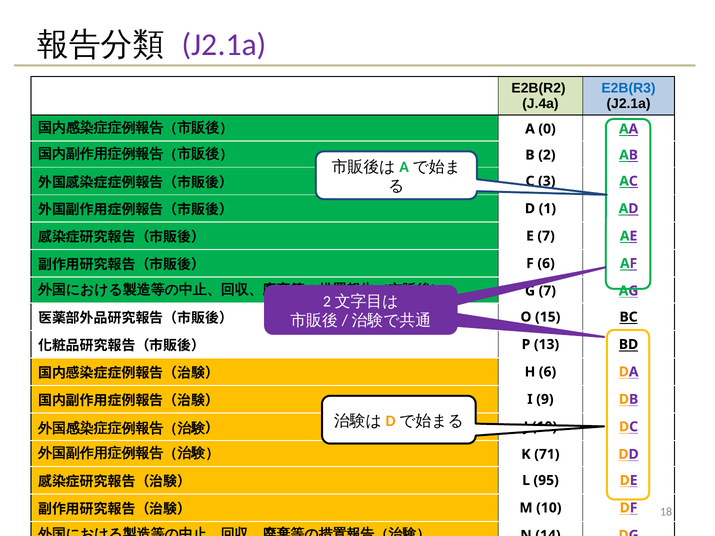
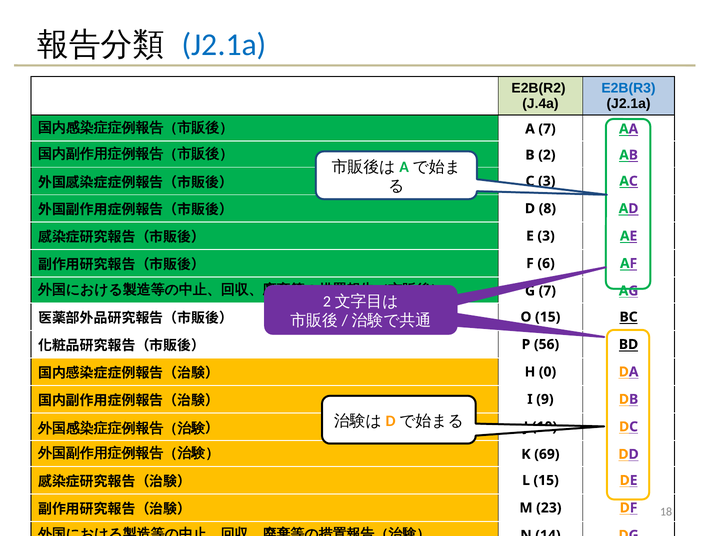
J2.1a colour: purple -> blue (224, 45)
A 0: 0 -> 7 (547, 129)
1: 1 -> 8 (547, 209)
E 7: 7 -> 3 (546, 236)
13: 13 -> 56 (547, 345)
H 6: 6 -> 0 (548, 372)
71: 71 -> 69 (547, 454)
L 95: 95 -> 15 (546, 481)
M 10: 10 -> 23 (549, 508)
